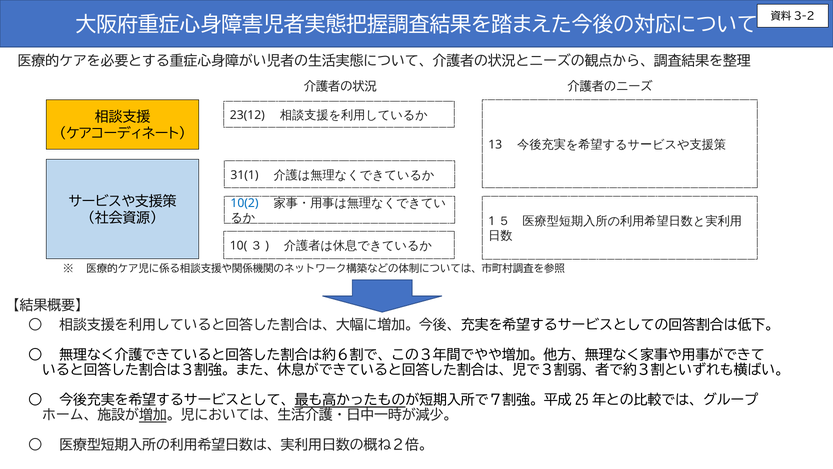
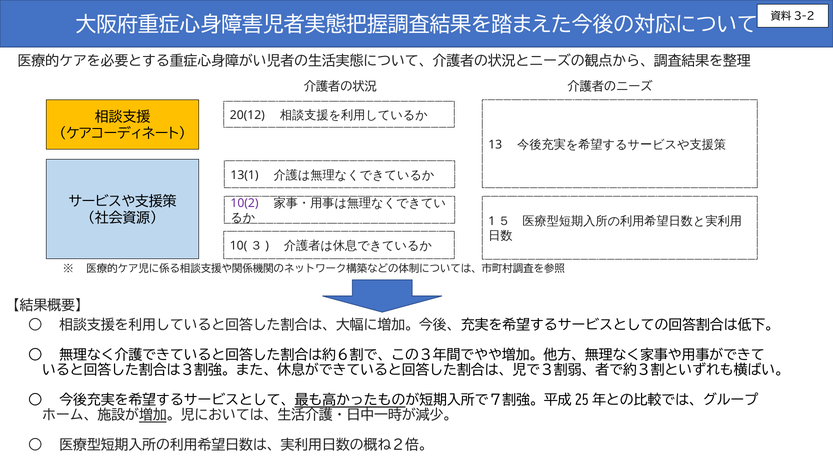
23(12: 23(12 -> 20(12 (247, 115)
31(1: 31(1 -> 13(1 (245, 175)
10(2 colour: blue -> purple (245, 203)
